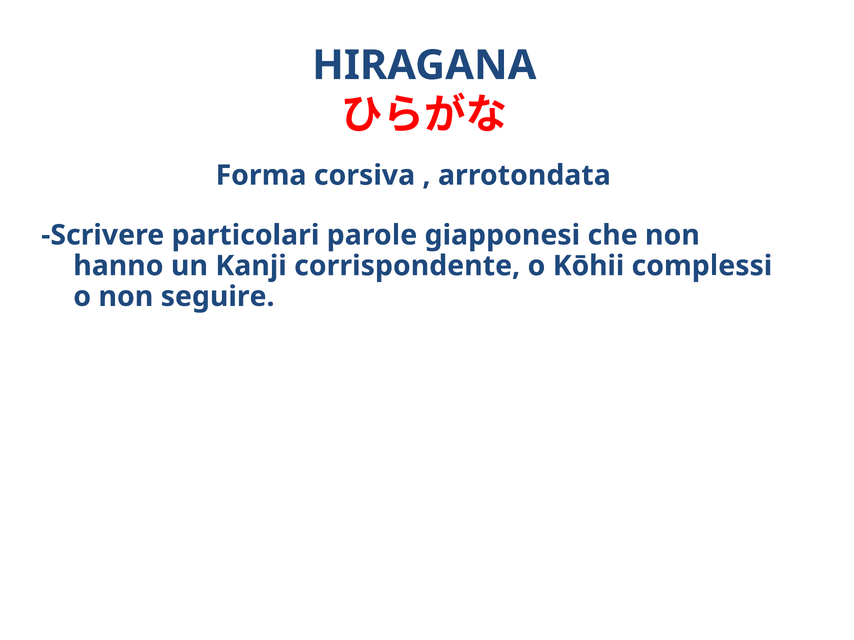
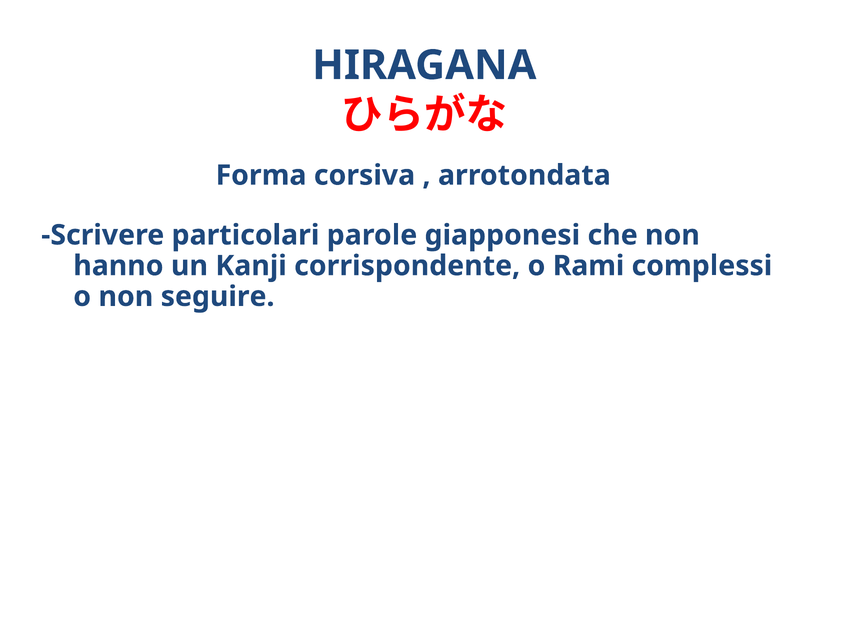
Kōhii: Kōhii -> Rami (589, 266)
